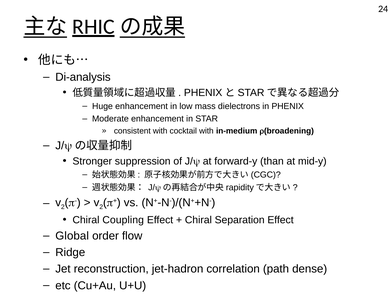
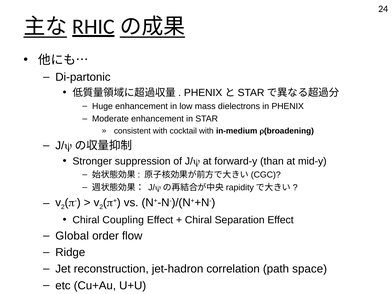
Di-analysis: Di-analysis -> Di-partonic (83, 77)
dense: dense -> space (310, 269)
